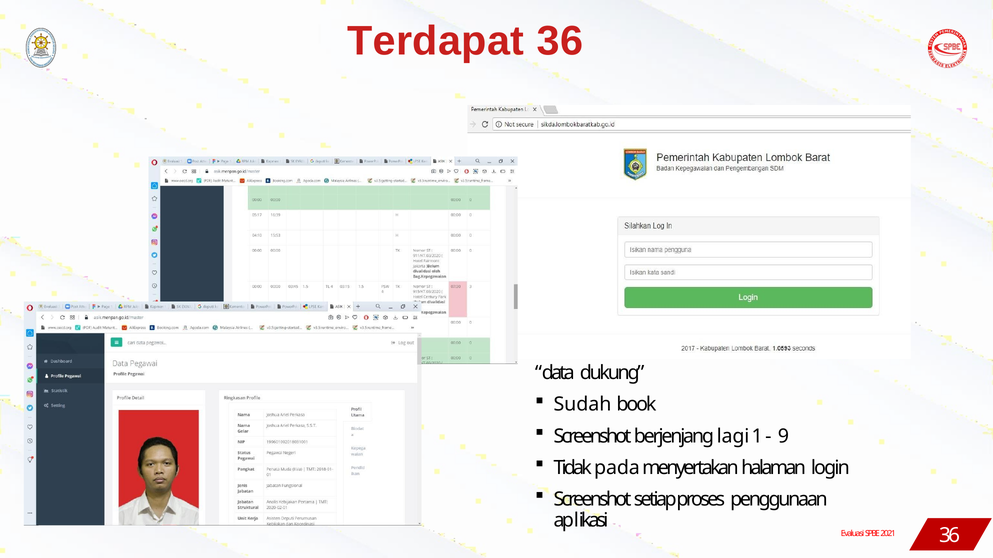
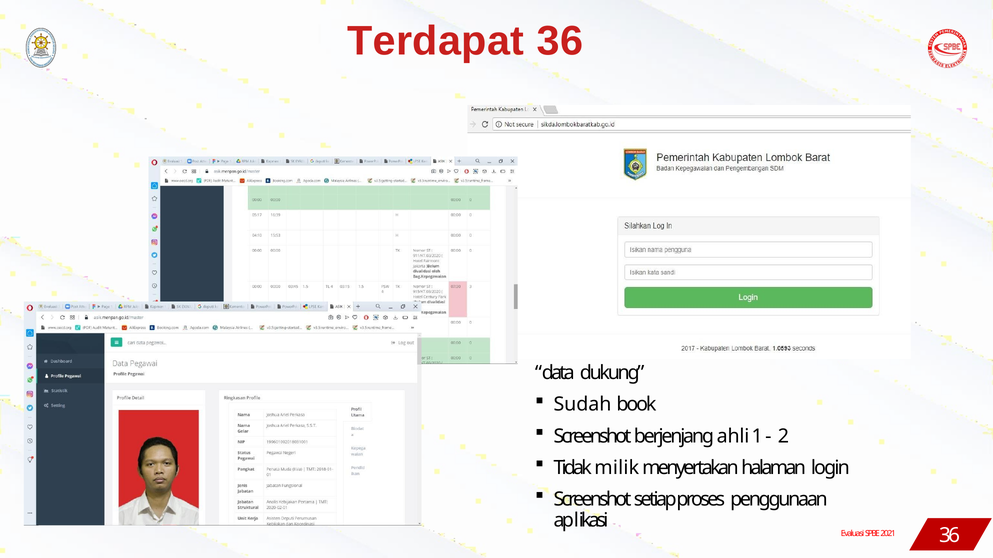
lagi: lagi -> ahli (733, 437)
9: 9 -> 2 (783, 437)
pada: pada -> milik (617, 468)
